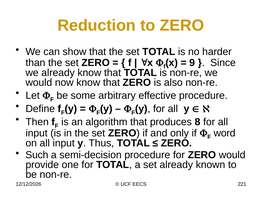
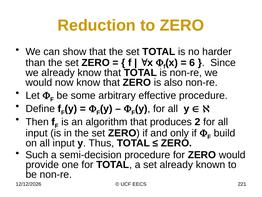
9: 9 -> 6 (192, 62)
8: 8 -> 2 (198, 122)
word: word -> build (224, 133)
